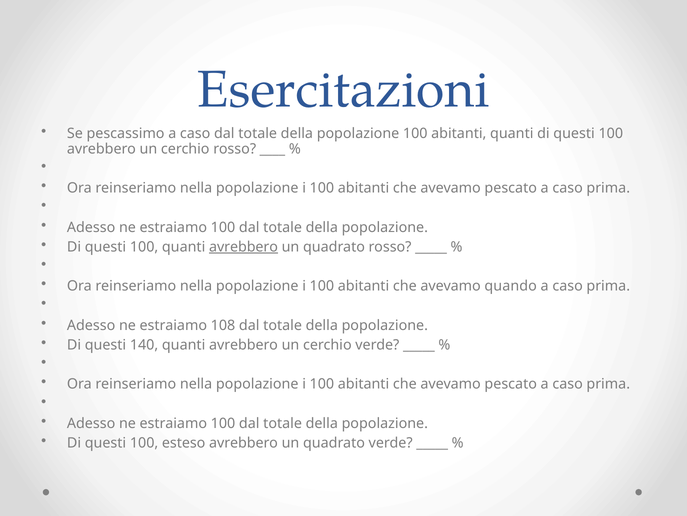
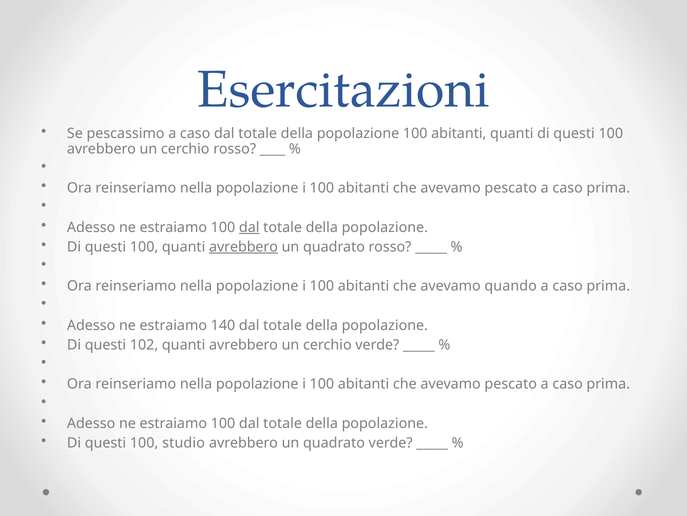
dal underline: none -> present (249, 227)
108: 108 -> 140 (223, 325)
140: 140 -> 102 (144, 345)
esteso: esteso -> studio (184, 442)
